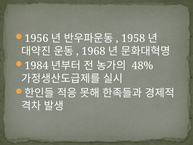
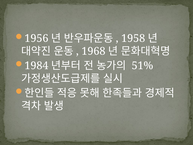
48%: 48% -> 51% (142, 66)
